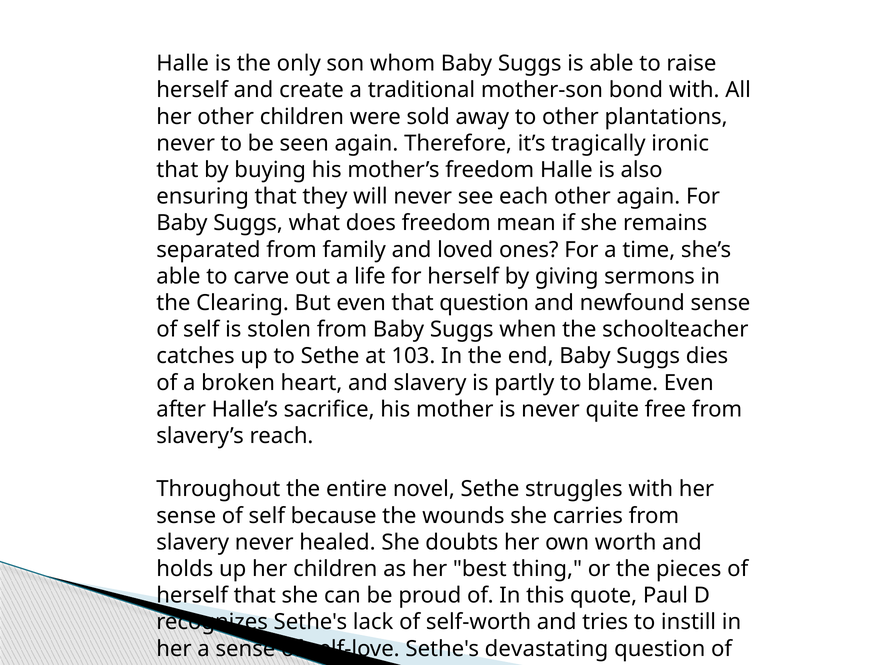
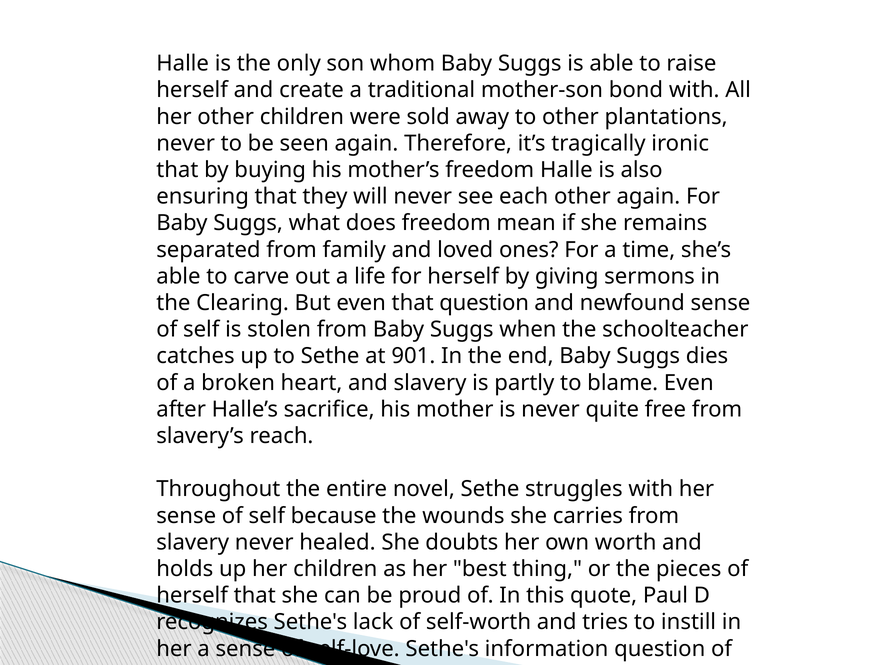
103: 103 -> 901 (413, 356)
devastating: devastating -> information (547, 648)
